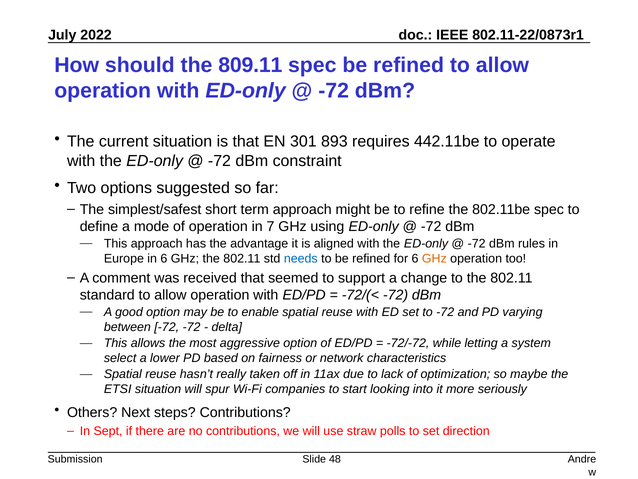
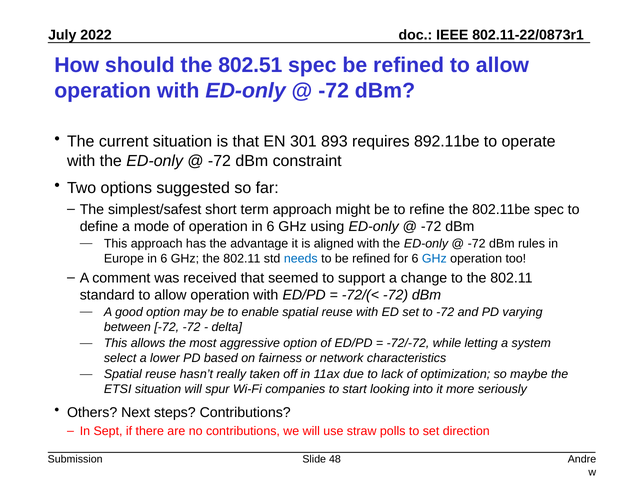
809.11: 809.11 -> 802.51 (250, 65)
442.11be: 442.11be -> 892.11be (447, 142)
operation in 7: 7 -> 6 (270, 226)
GHz colour: orange -> blue (434, 258)
